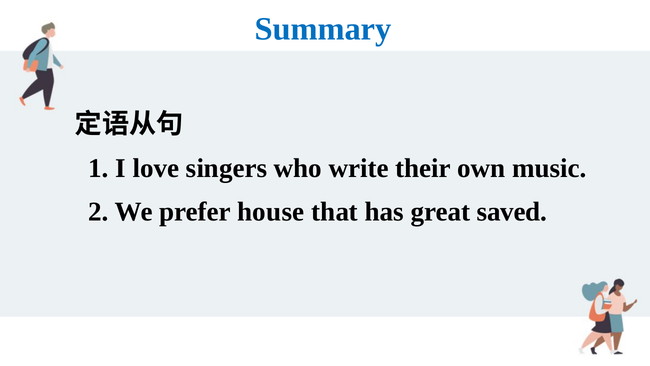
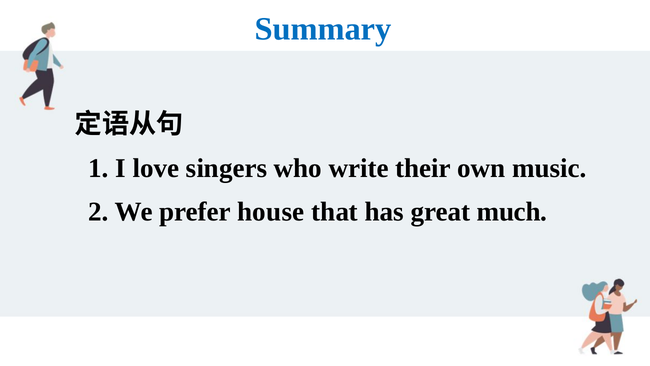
saved: saved -> much (512, 212)
